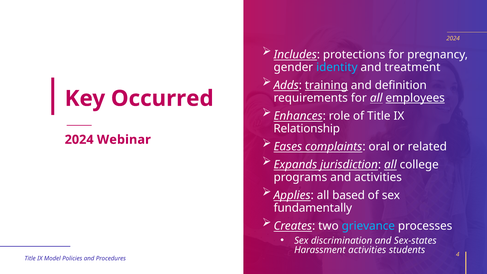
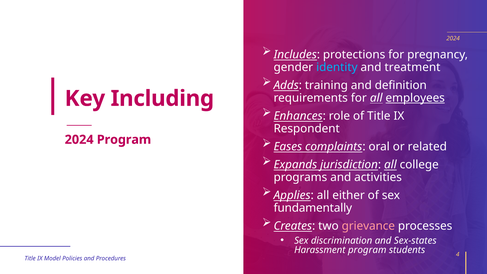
training underline: present -> none (326, 85)
Occurred: Occurred -> Including (162, 98)
Relationship: Relationship -> Respondent (307, 128)
2024 Webinar: Webinar -> Program (124, 140)
based: based -> either (349, 195)
grievance colour: light blue -> pink (368, 226)
Harassment activities: activities -> program (367, 250)
